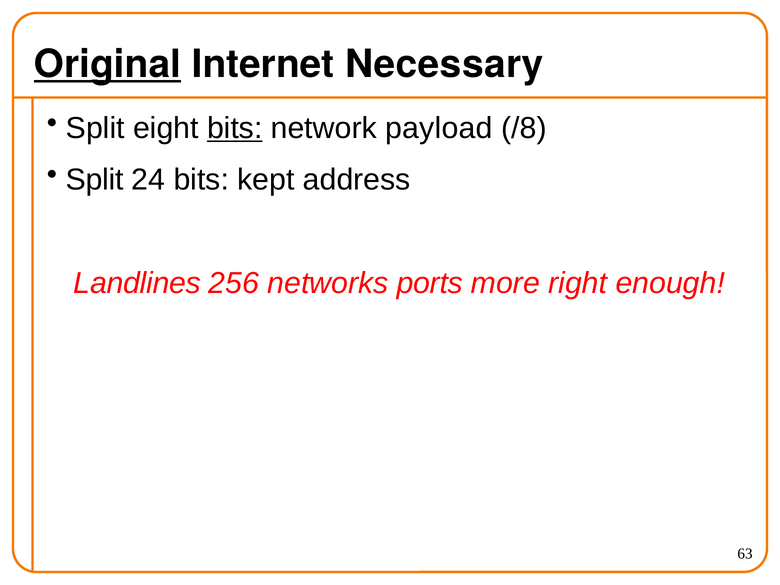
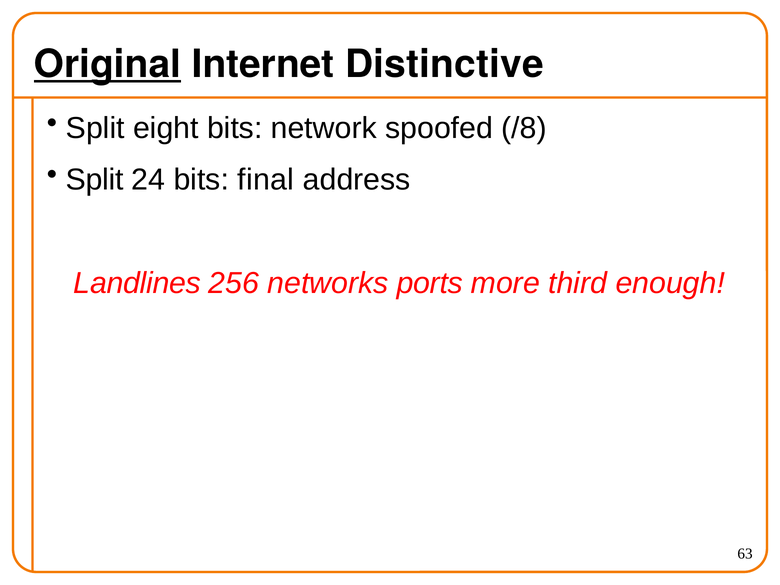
Necessary: Necessary -> Distinctive (444, 64)
bits underline: present -> none (235, 128)
payload: payload -> spoofed (439, 128)
kept: kept -> final (266, 180)
right: right -> third (578, 283)
